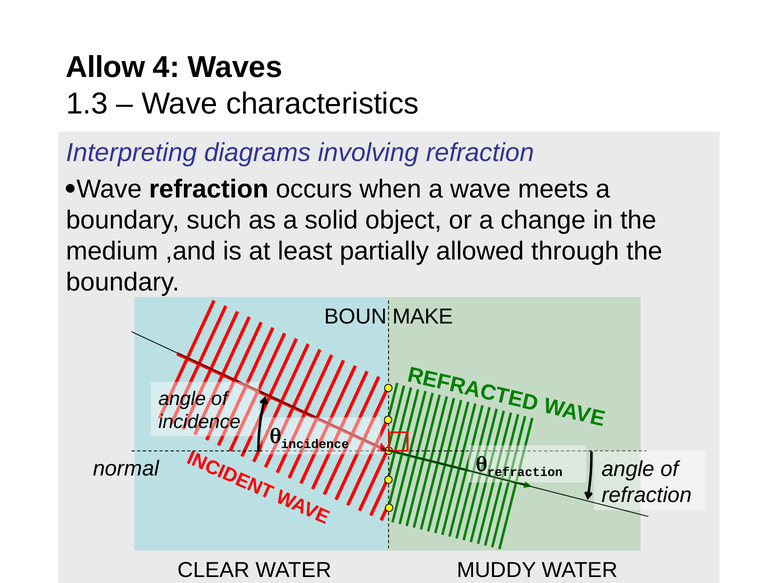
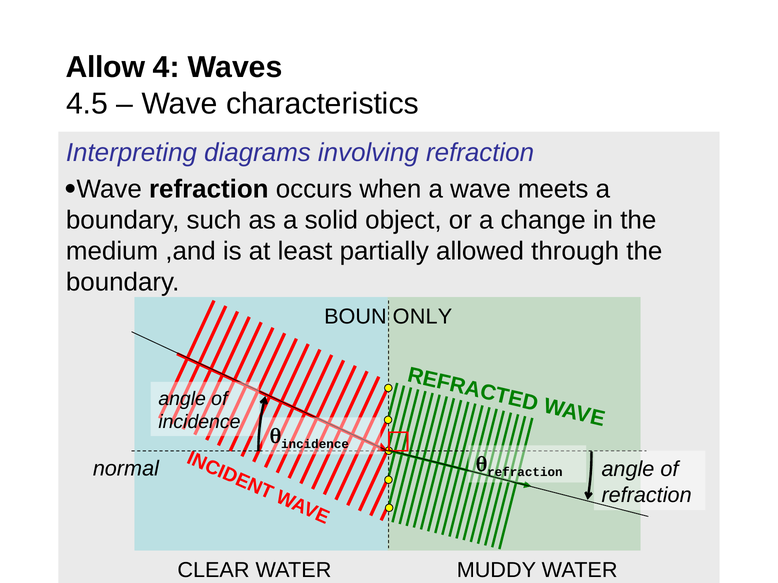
1.3: 1.3 -> 4.5 (87, 104)
MAKE: MAKE -> ONLY (422, 317)
